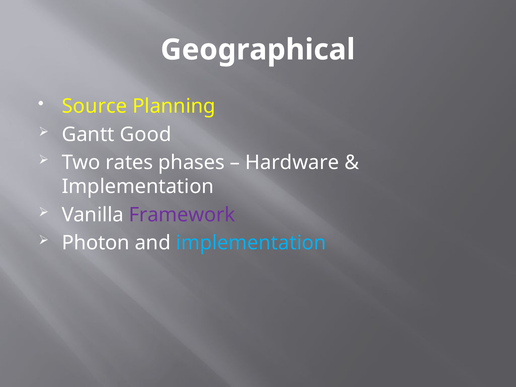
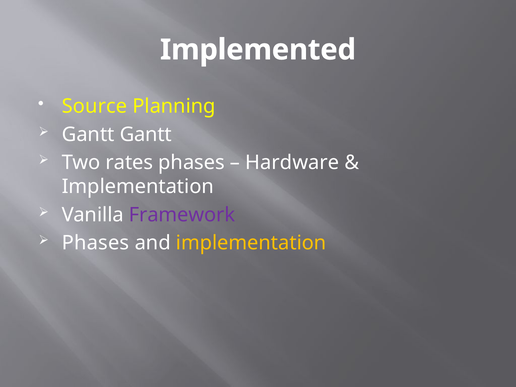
Geographical: Geographical -> Implemented (258, 50)
Gantt Good: Good -> Gantt (146, 134)
Photon: Photon -> Phases (96, 243)
implementation colour: light blue -> yellow (251, 243)
